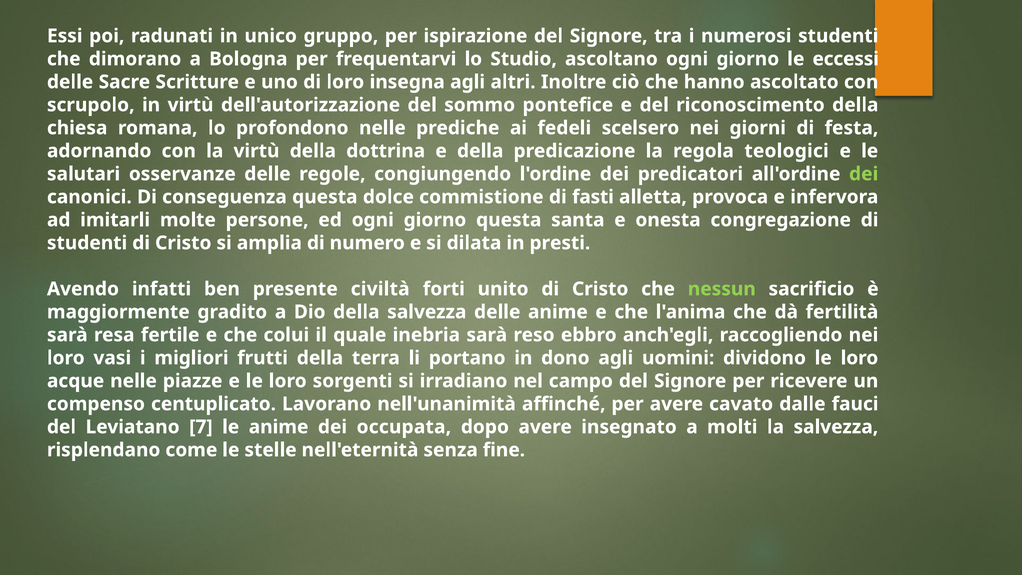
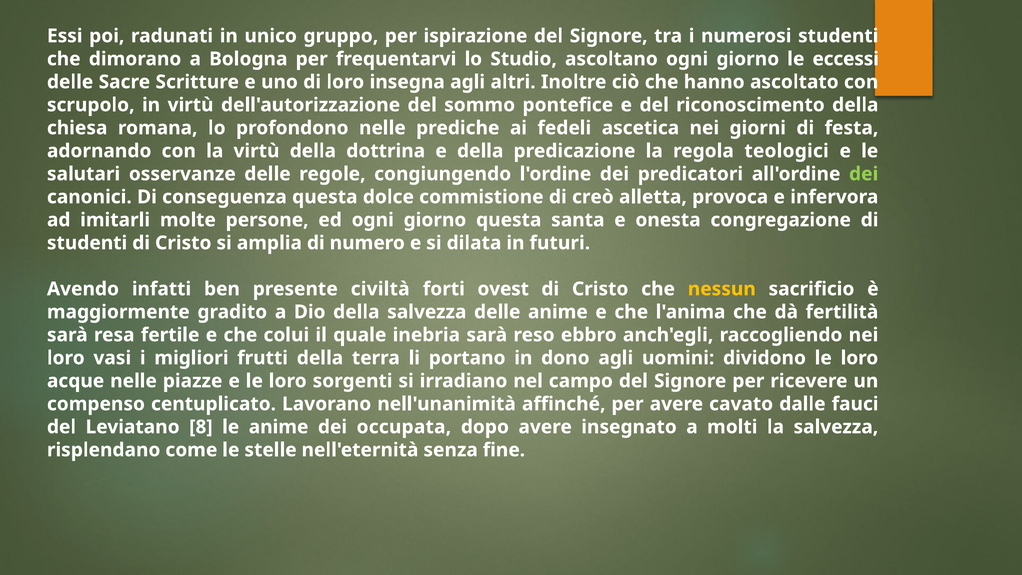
scelsero: scelsero -> ascetica (640, 128)
fasti: fasti -> creò (593, 197)
presti: presti -> futuri (560, 243)
unito: unito -> ovest (503, 289)
nessun colour: light green -> yellow (722, 289)
7: 7 -> 8 (201, 427)
